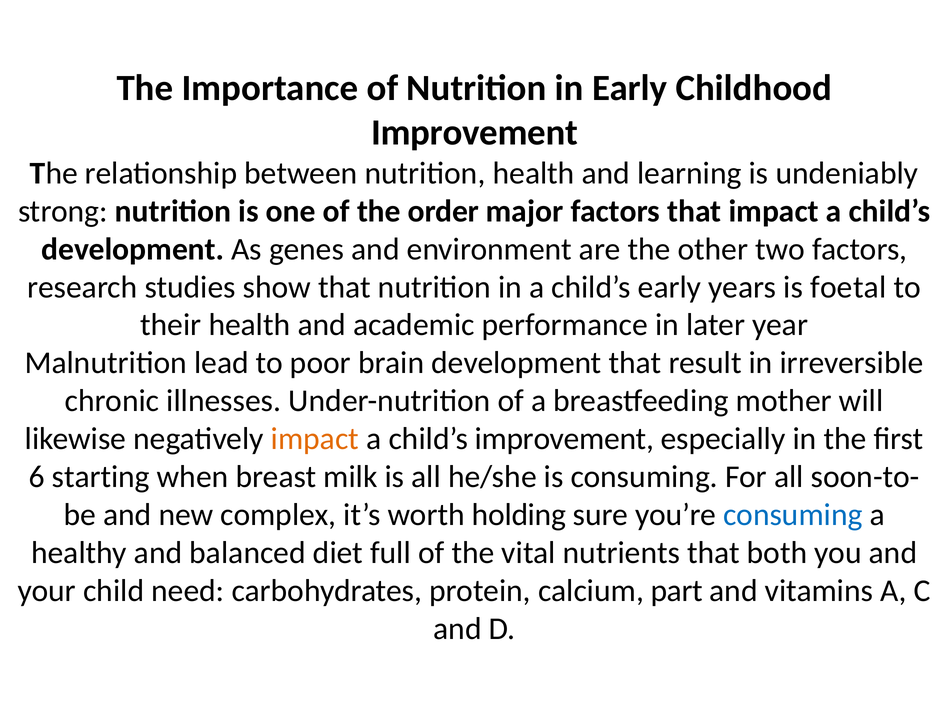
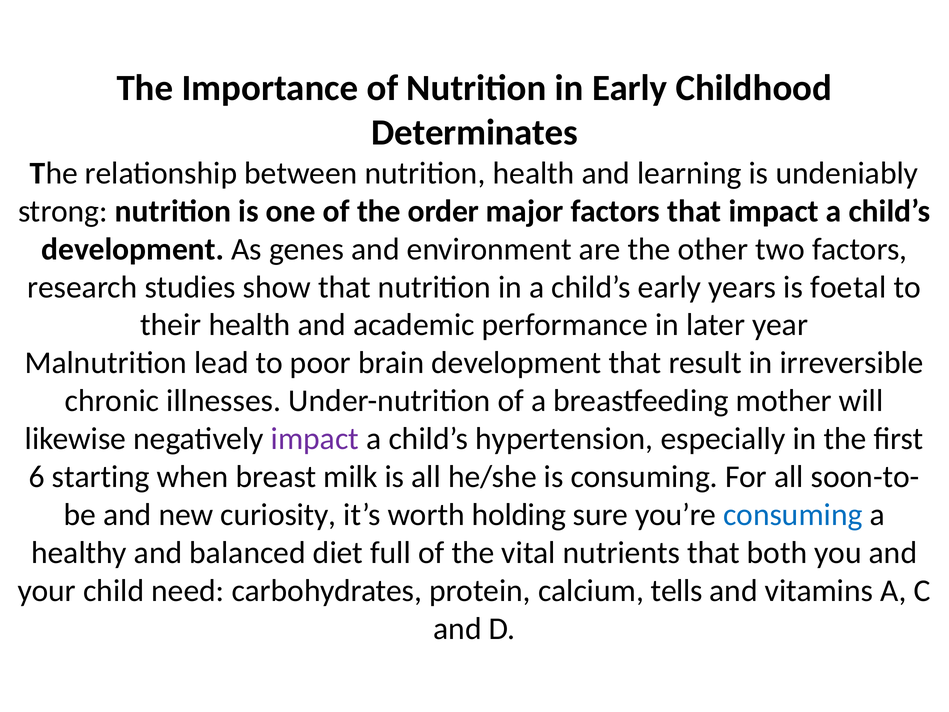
Improvement: Improvement -> Determinates (475, 132)
impact colour: orange -> purple (315, 439)
child’s improvement: improvement -> hypertension (564, 439)
complex: complex -> curiosity (278, 515)
part: part -> tells (677, 591)
